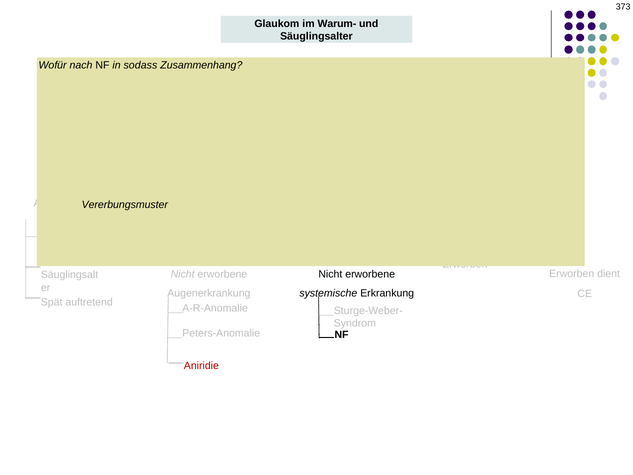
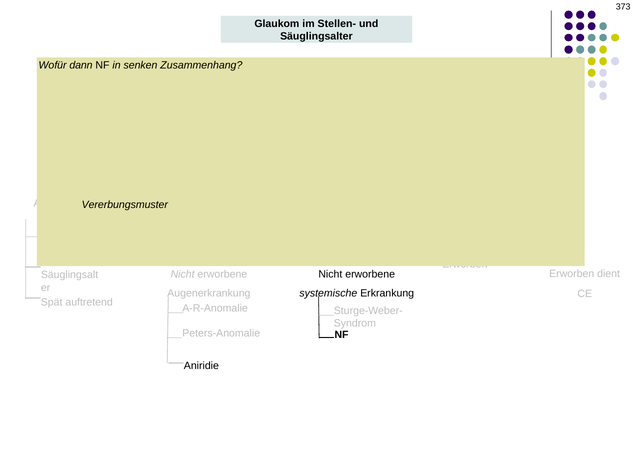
Warum-: Warum- -> Stellen- (337, 24)
nach: nach -> dann (81, 65)
sodass: sodass -> senken (140, 65)
Aniridie colour: red -> black (201, 366)
